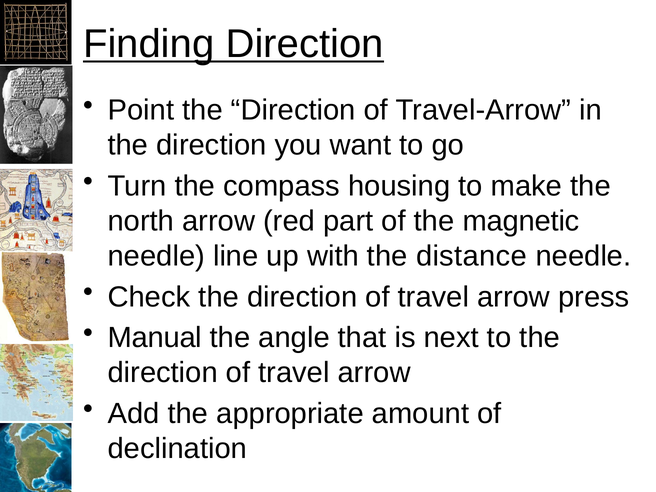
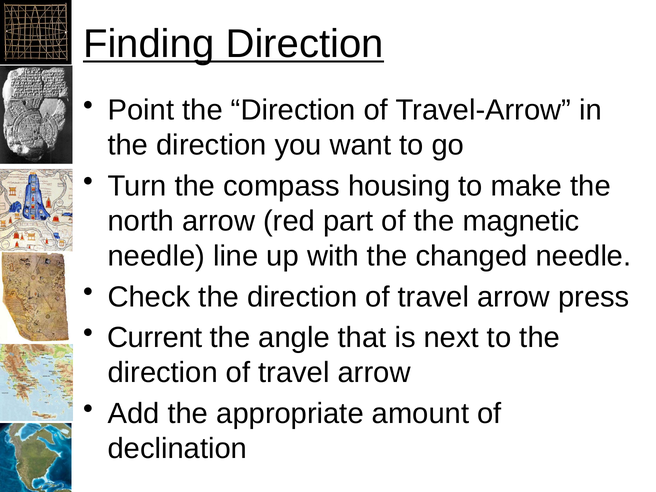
distance: distance -> changed (472, 256)
Manual: Manual -> Current (155, 338)
